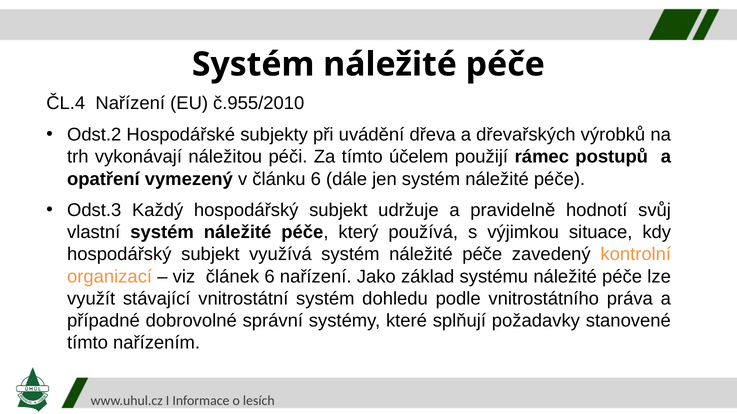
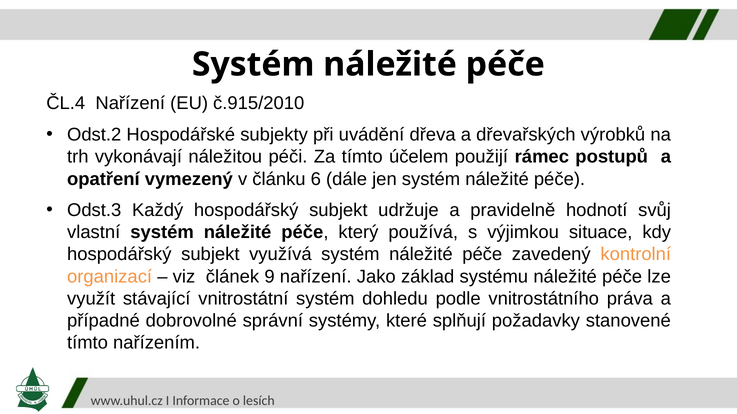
č.955/2010: č.955/2010 -> č.915/2010 (259, 103)
článek 6: 6 -> 9 (270, 277)
